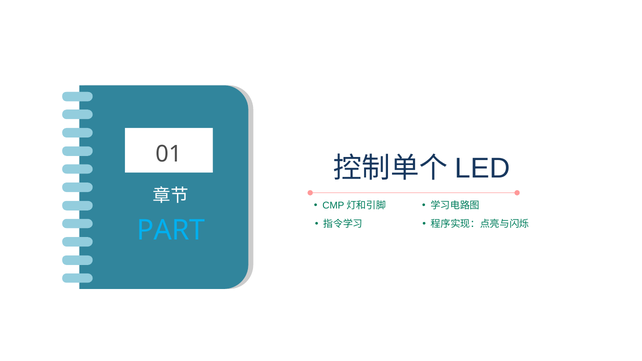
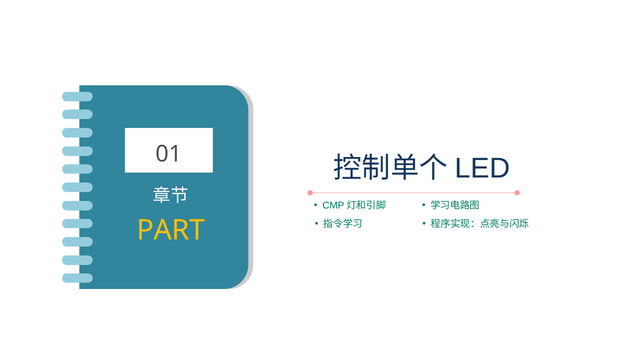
PART colour: light blue -> yellow (171, 230)
